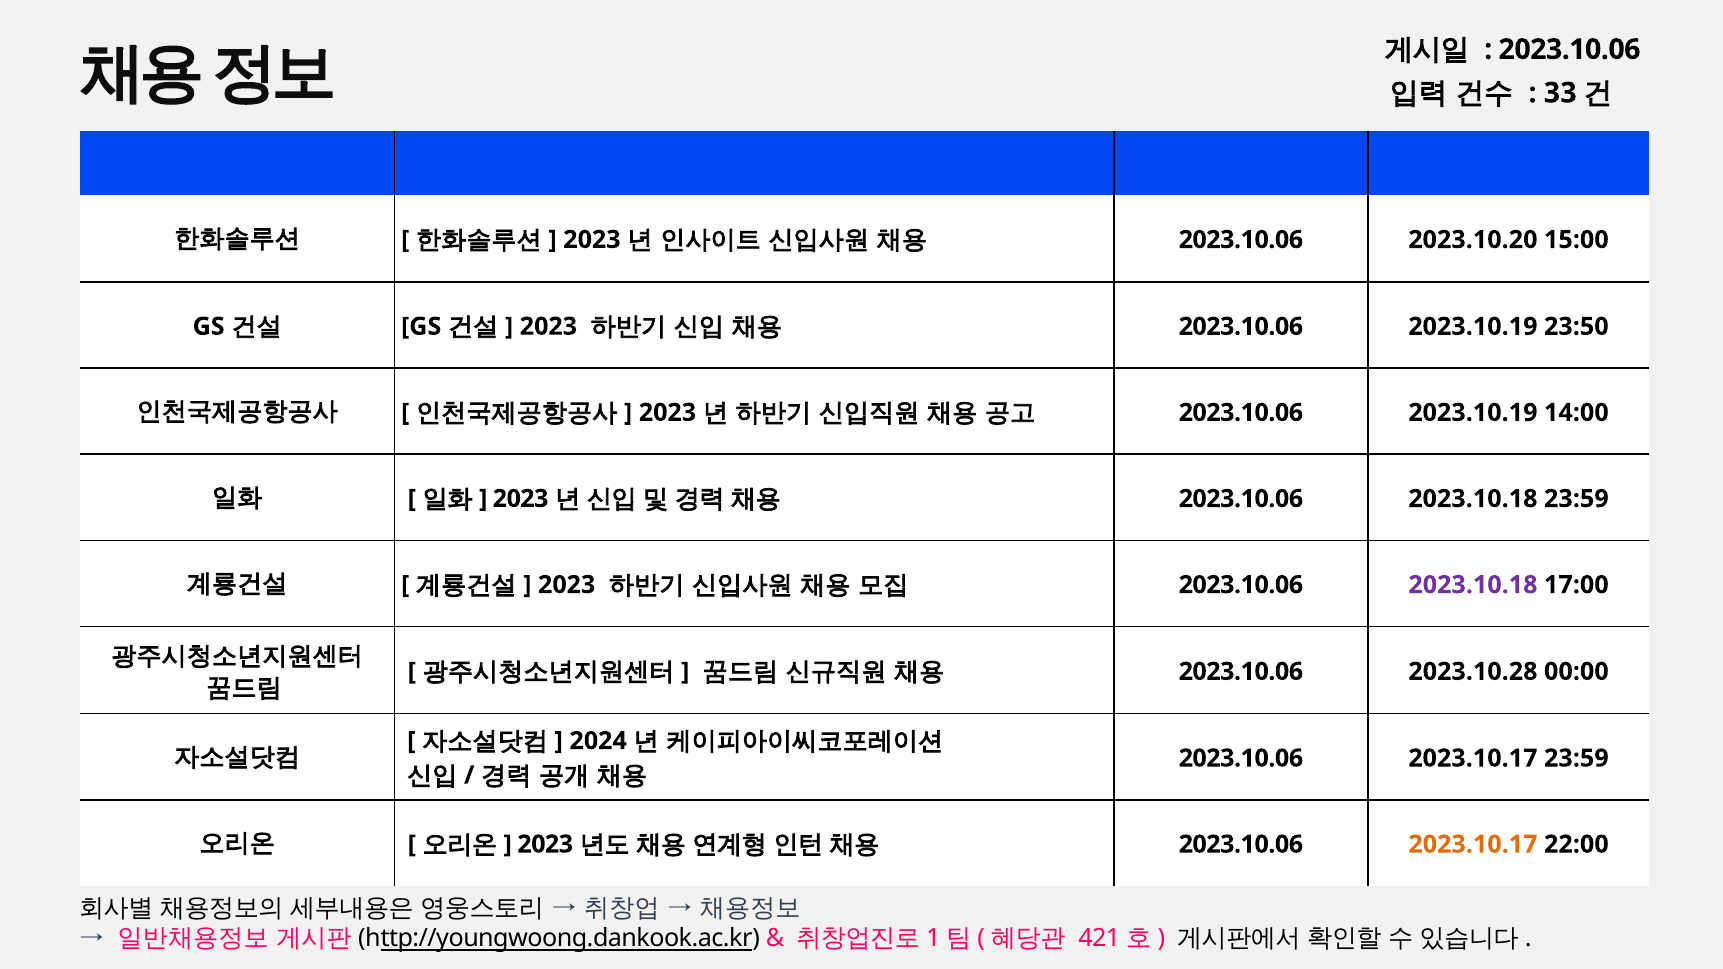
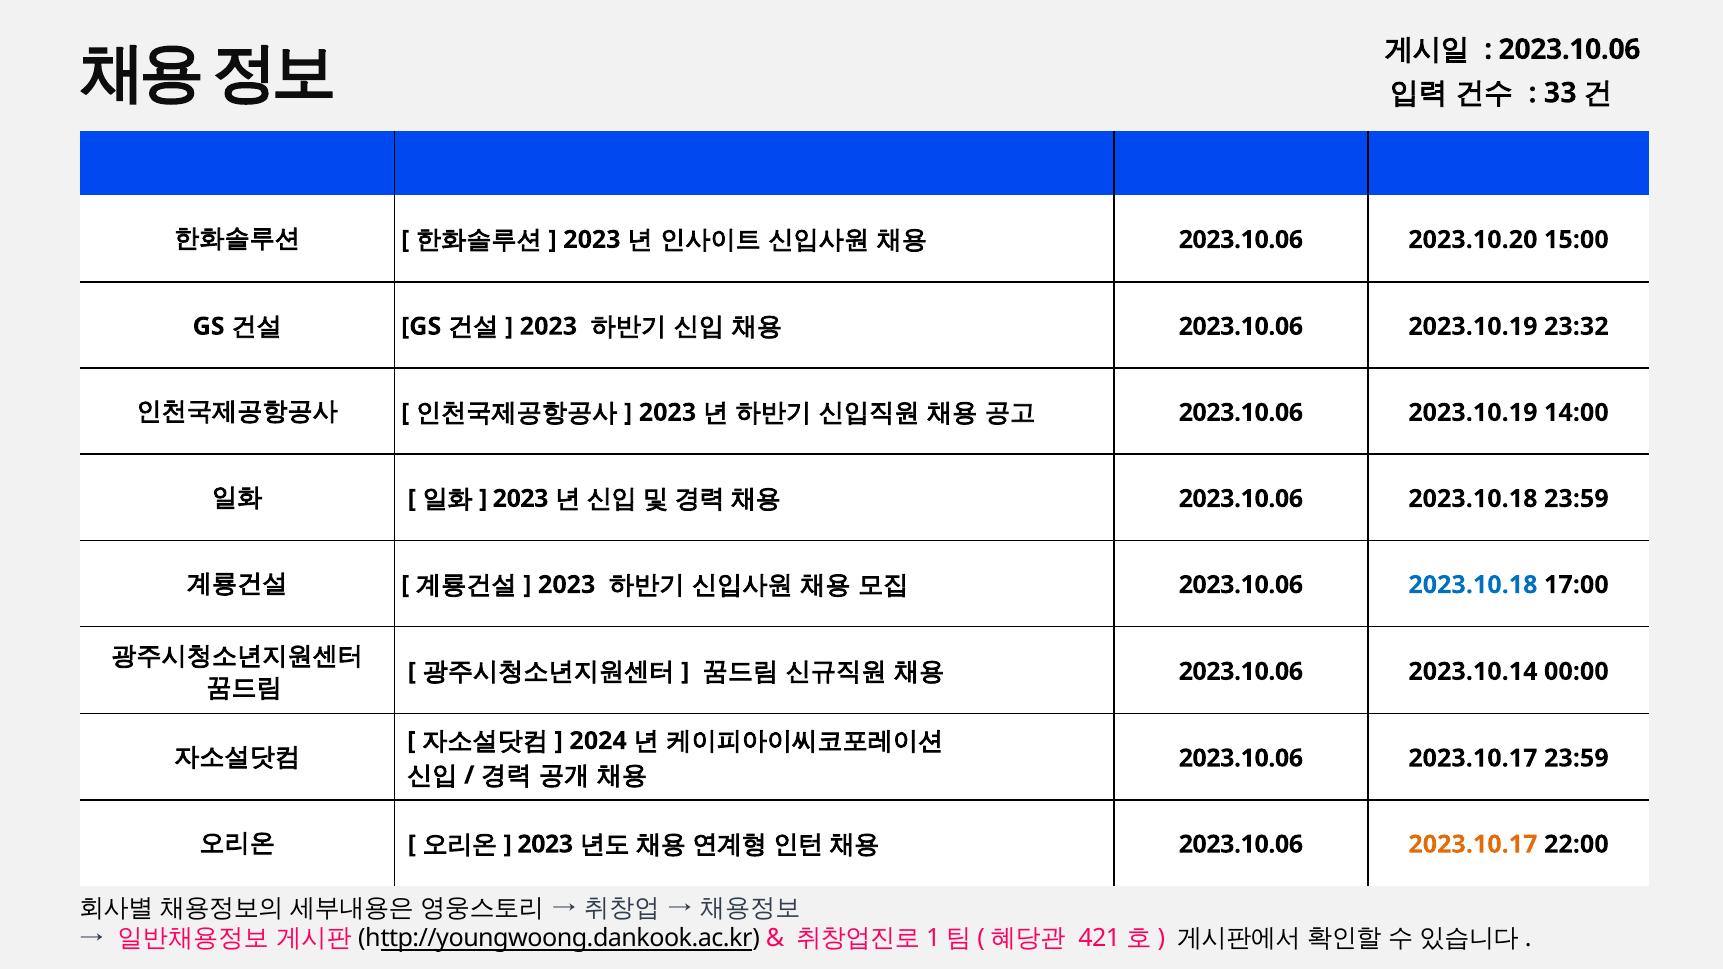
23:50: 23:50 -> 23:32 (1576, 327)
2023.10.18 colour: purple -> blue (1473, 585)
2023.10.28: 2023.10.28 -> 2023.10.14 (1473, 672)
